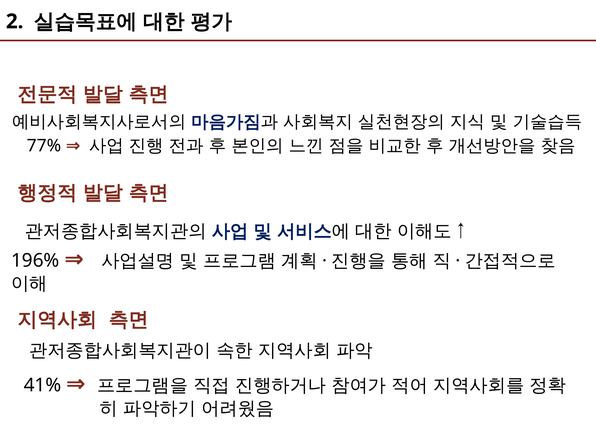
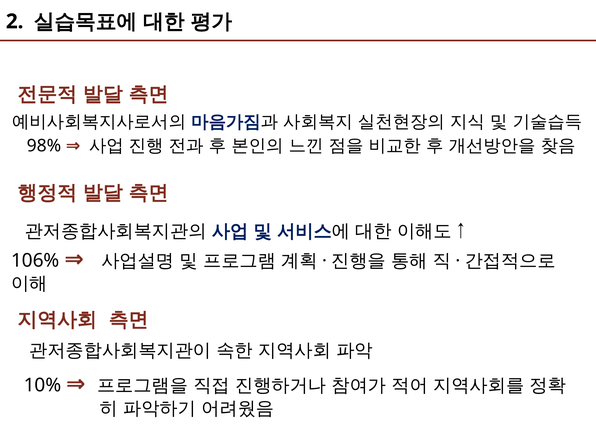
77%: 77% -> 98% (44, 146)
196%: 196% -> 106% (35, 260)
41%: 41% -> 10% (42, 385)
